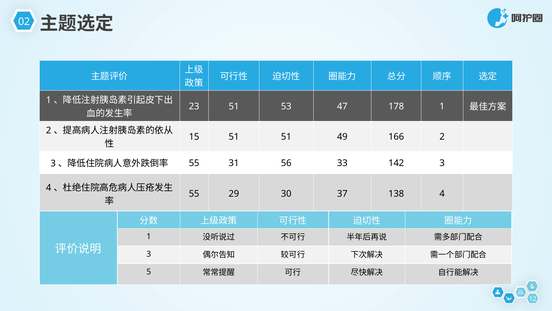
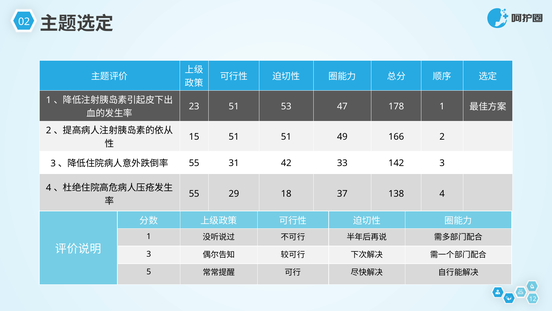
56: 56 -> 42 (286, 163)
30: 30 -> 18 (286, 194)
